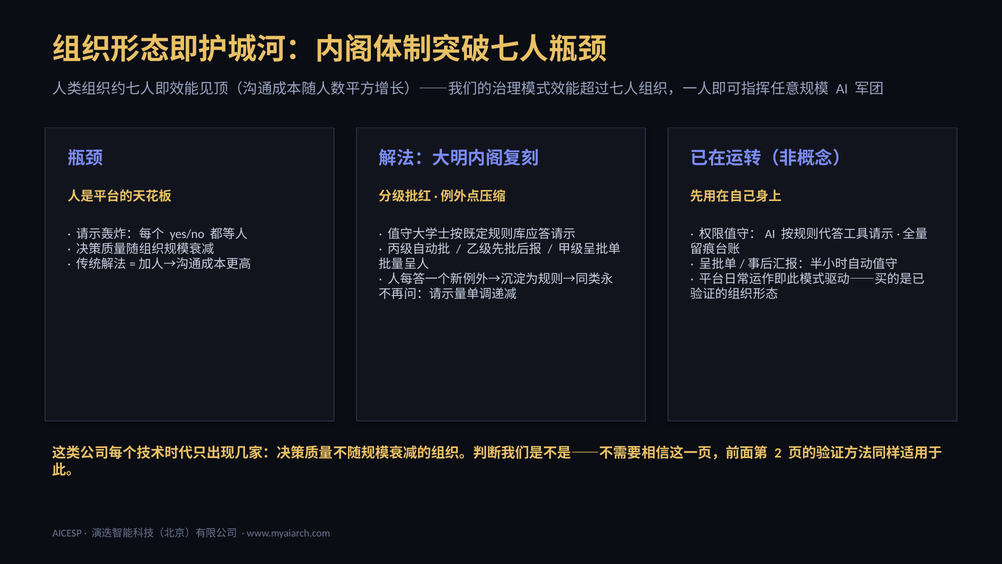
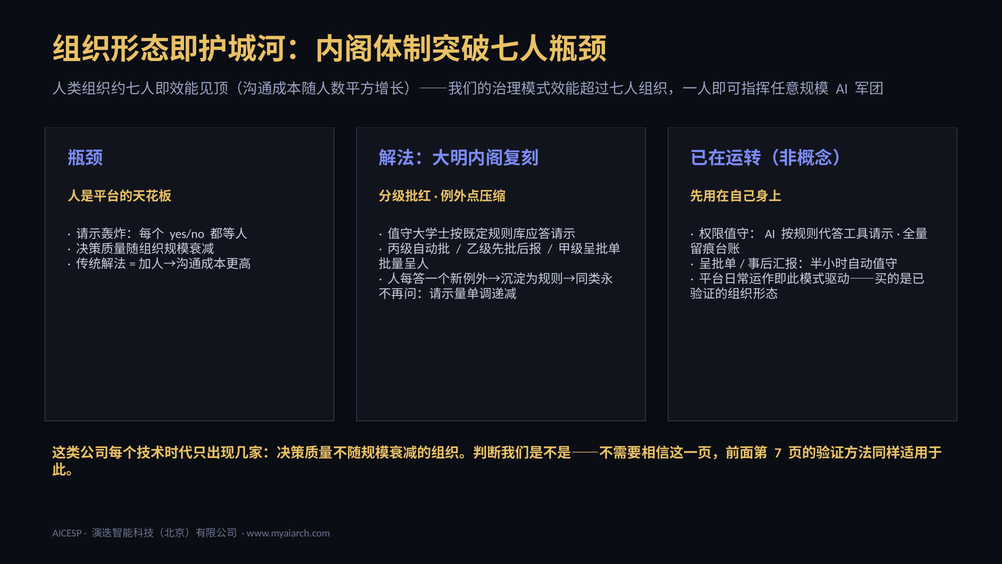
2: 2 -> 7 (778, 453)
